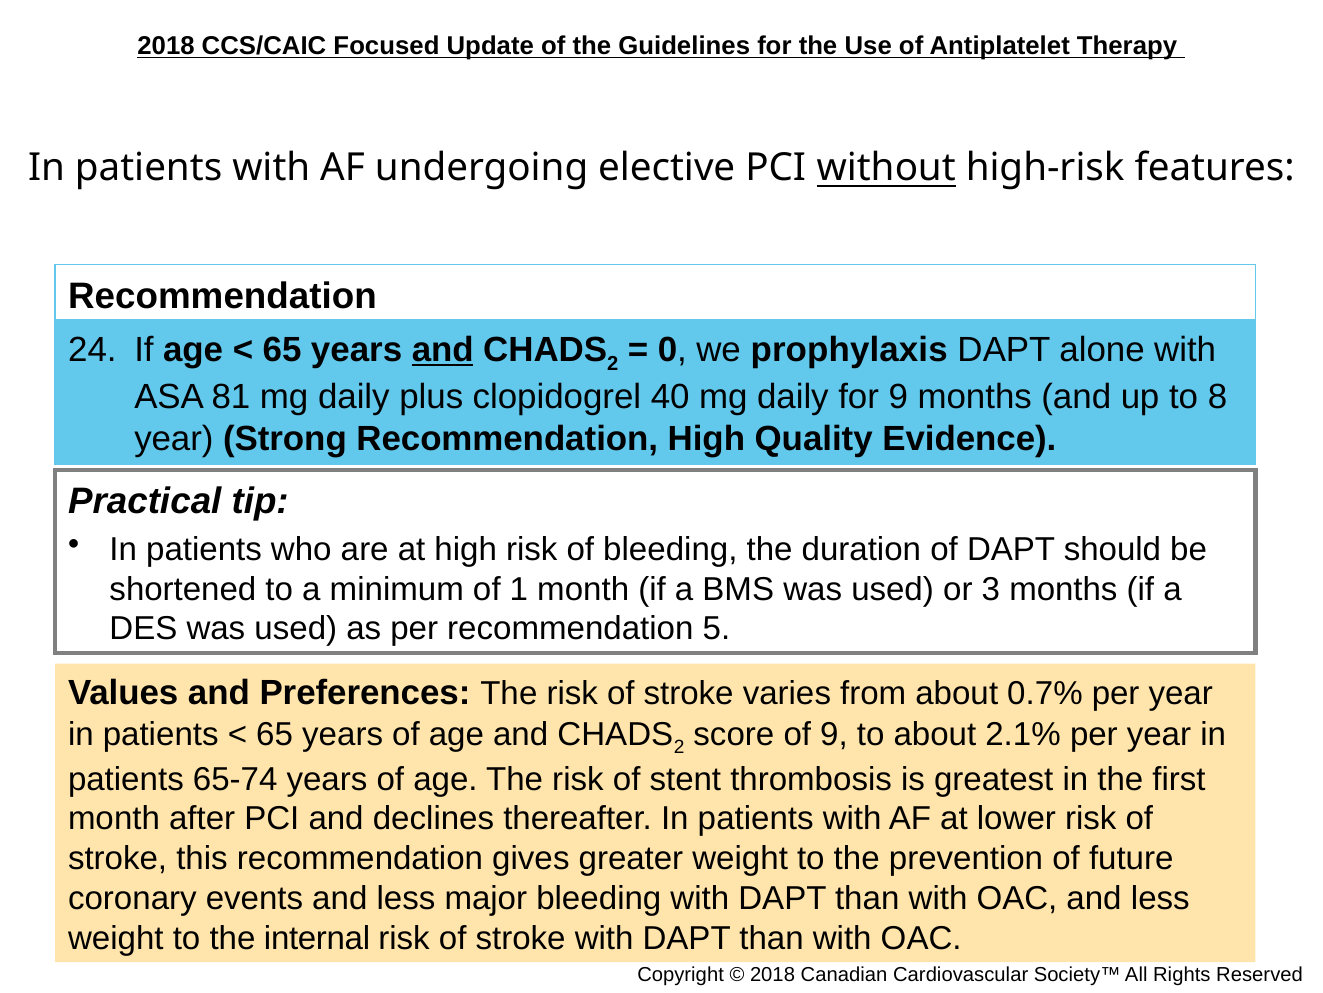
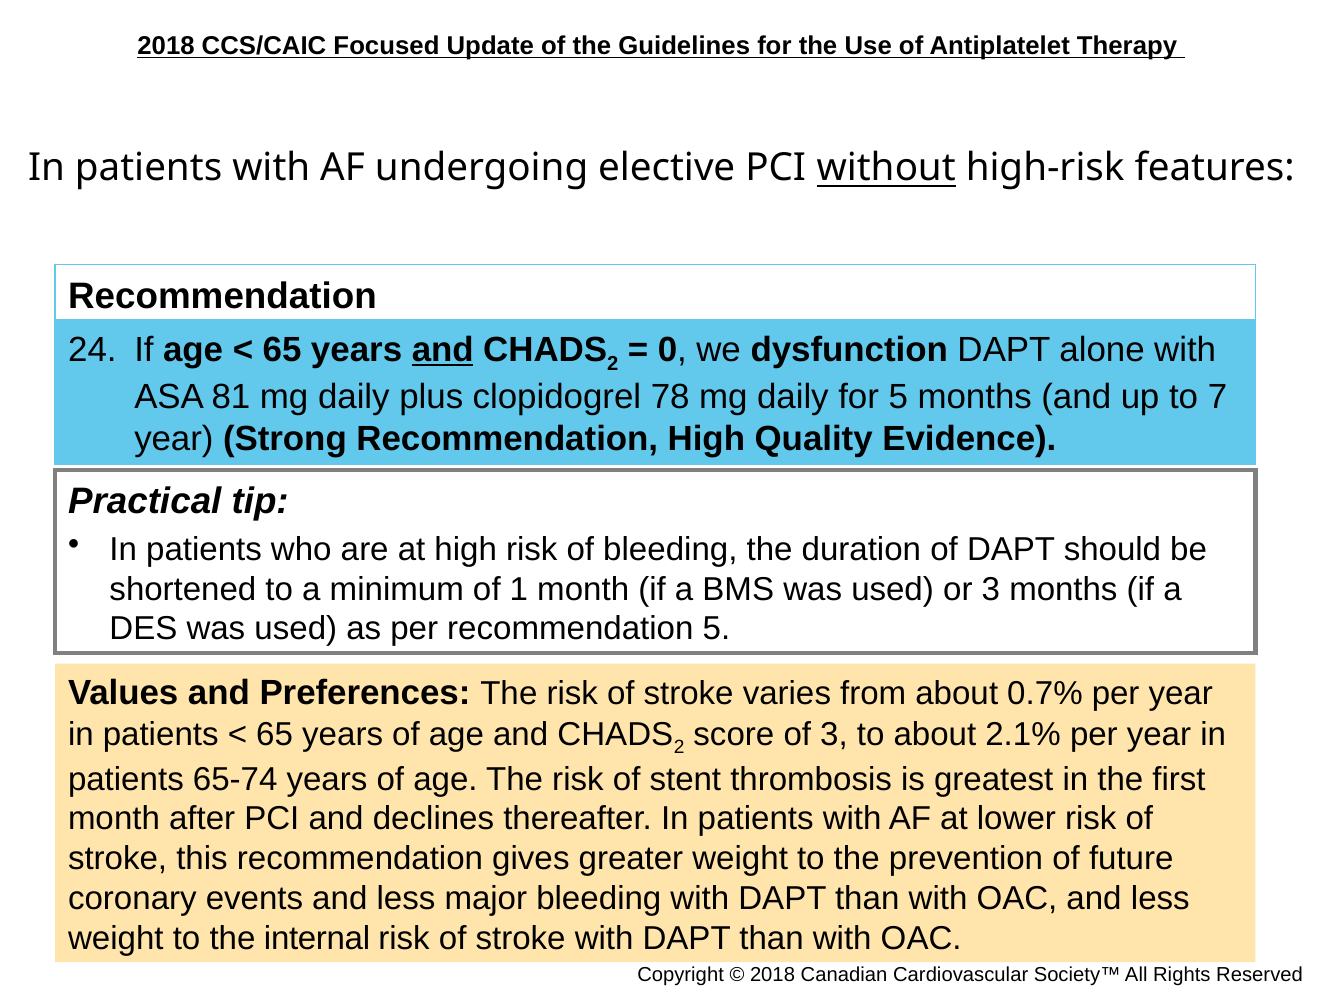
prophylaxis: prophylaxis -> dysfunction (849, 350)
40: 40 -> 78 (670, 397)
for 9: 9 -> 5 (898, 397)
8: 8 -> 7 (1218, 397)
of 9: 9 -> 3 (834, 734)
